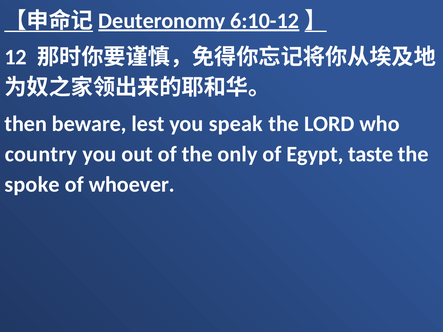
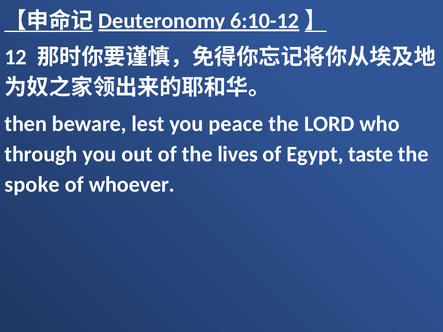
speak: speak -> peace (236, 124)
country: country -> through (41, 154)
only: only -> lives (238, 154)
